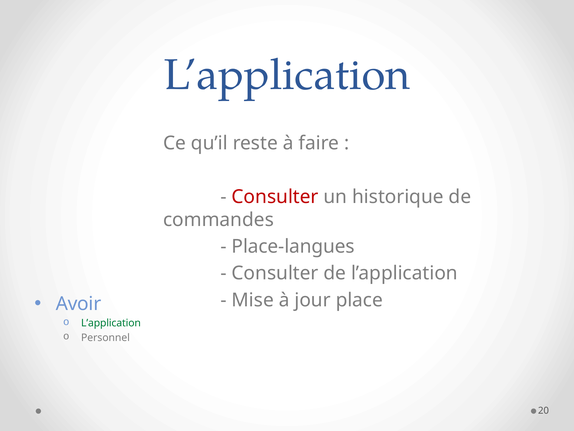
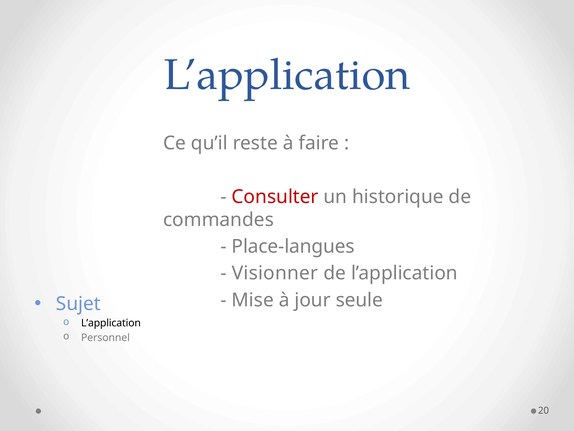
Consulter: Consulter -> Visionner (275, 273)
Avoir: Avoir -> Sujet (78, 304)
place: place -> seule (359, 300)
L’application colour: green -> black (111, 323)
